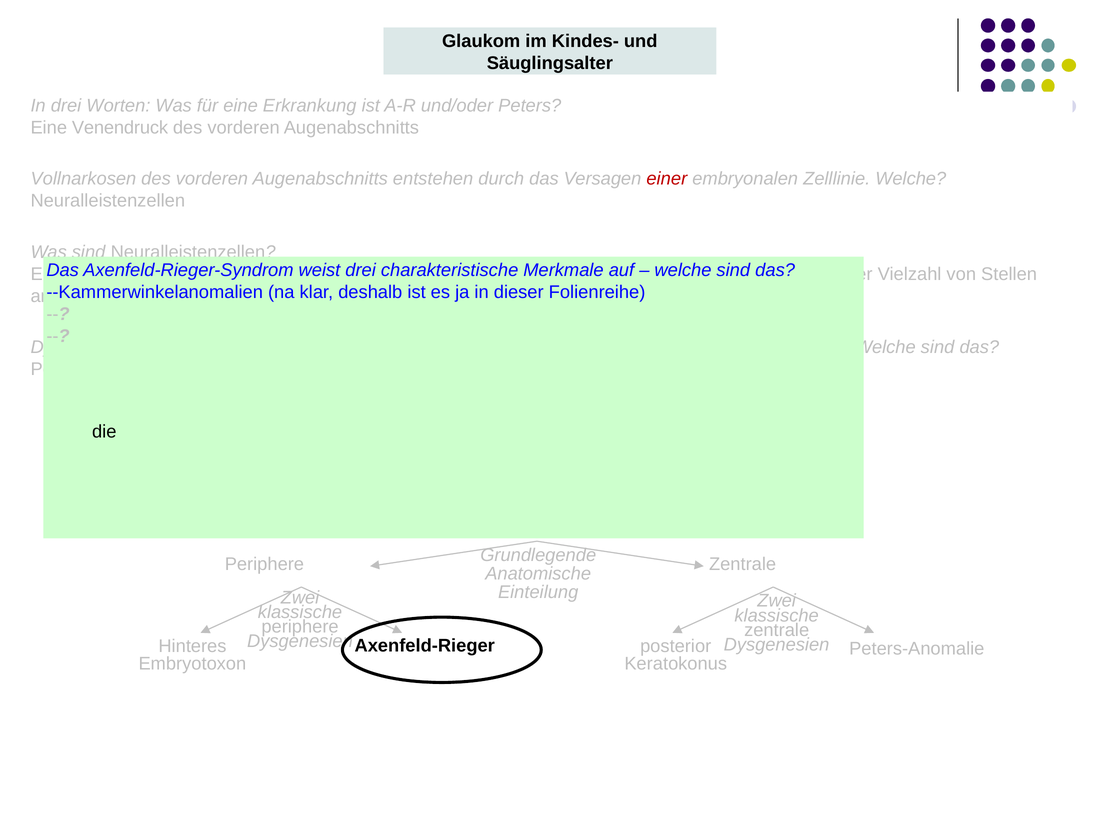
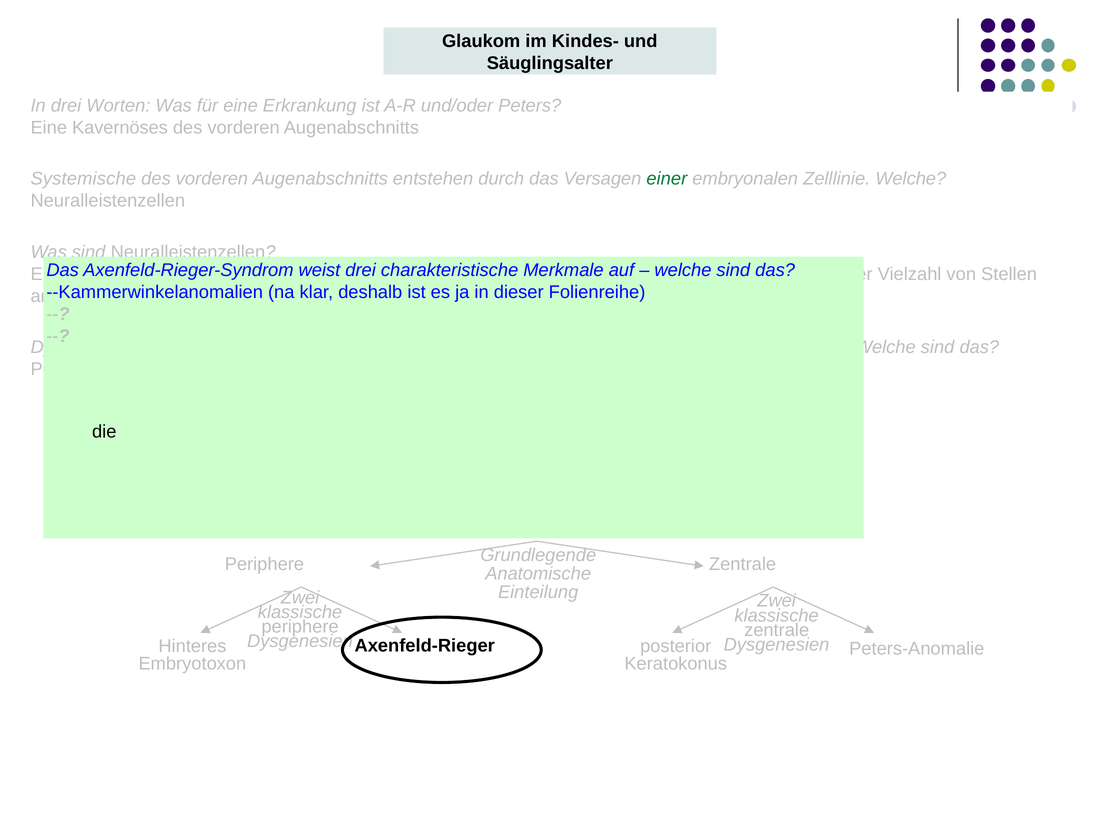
Venendruck: Venendruck -> Kavernöses (120, 127)
Vollnarkosen: Vollnarkosen -> Systemische (83, 179)
einer colour: red -> green (667, 179)
